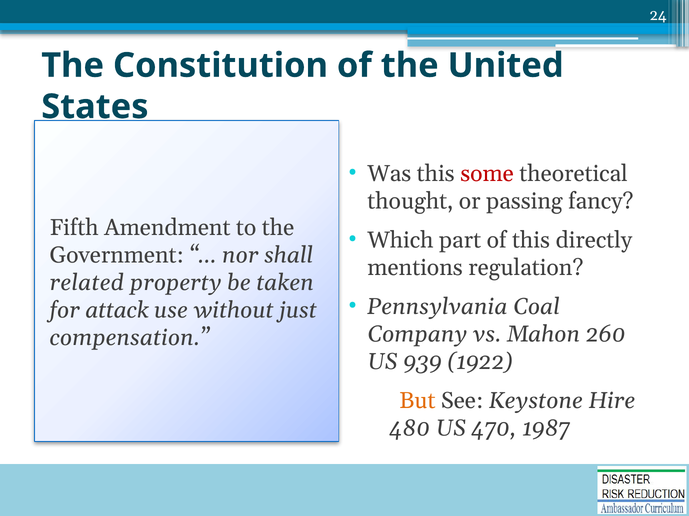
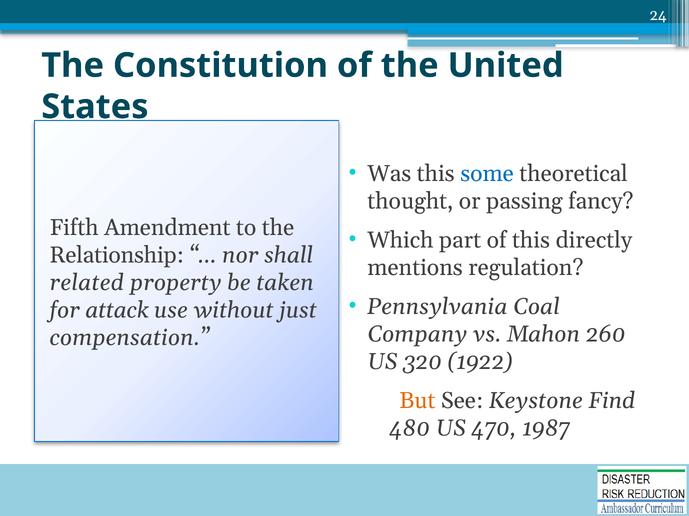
some colour: red -> blue (487, 174)
Government: Government -> Relationship (117, 255)
939: 939 -> 320 (422, 362)
Hire: Hire -> Find (612, 401)
